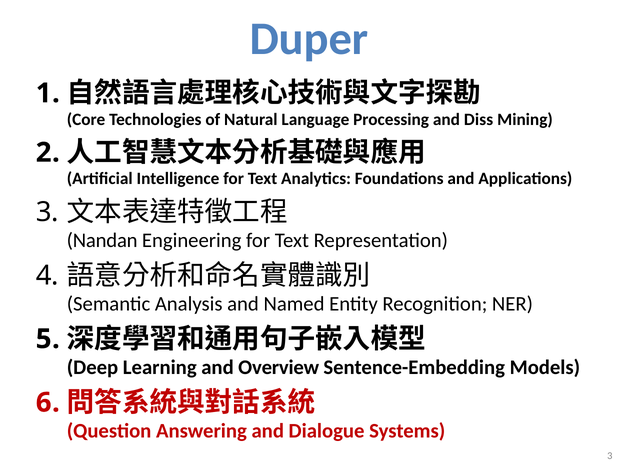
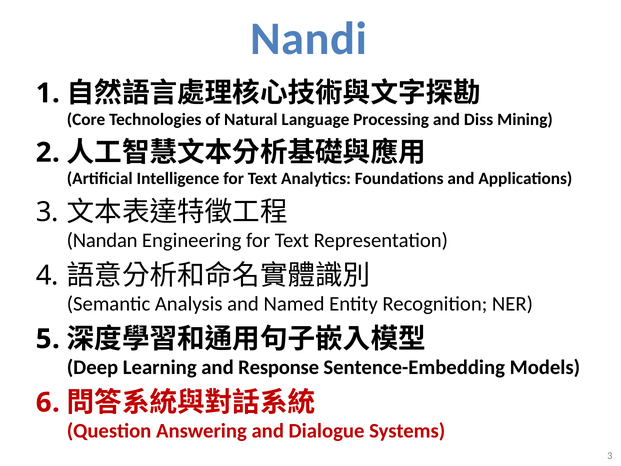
Duper: Duper -> Nandi (309, 39)
Overview: Overview -> Response (279, 367)
